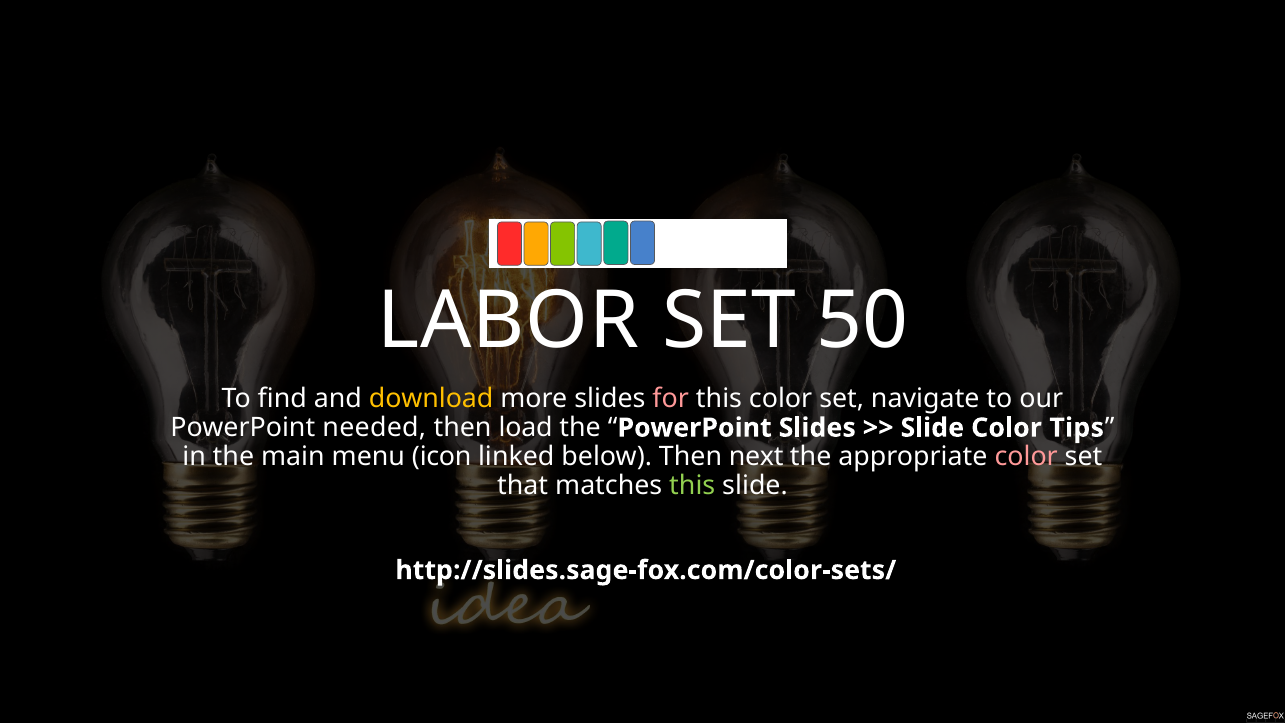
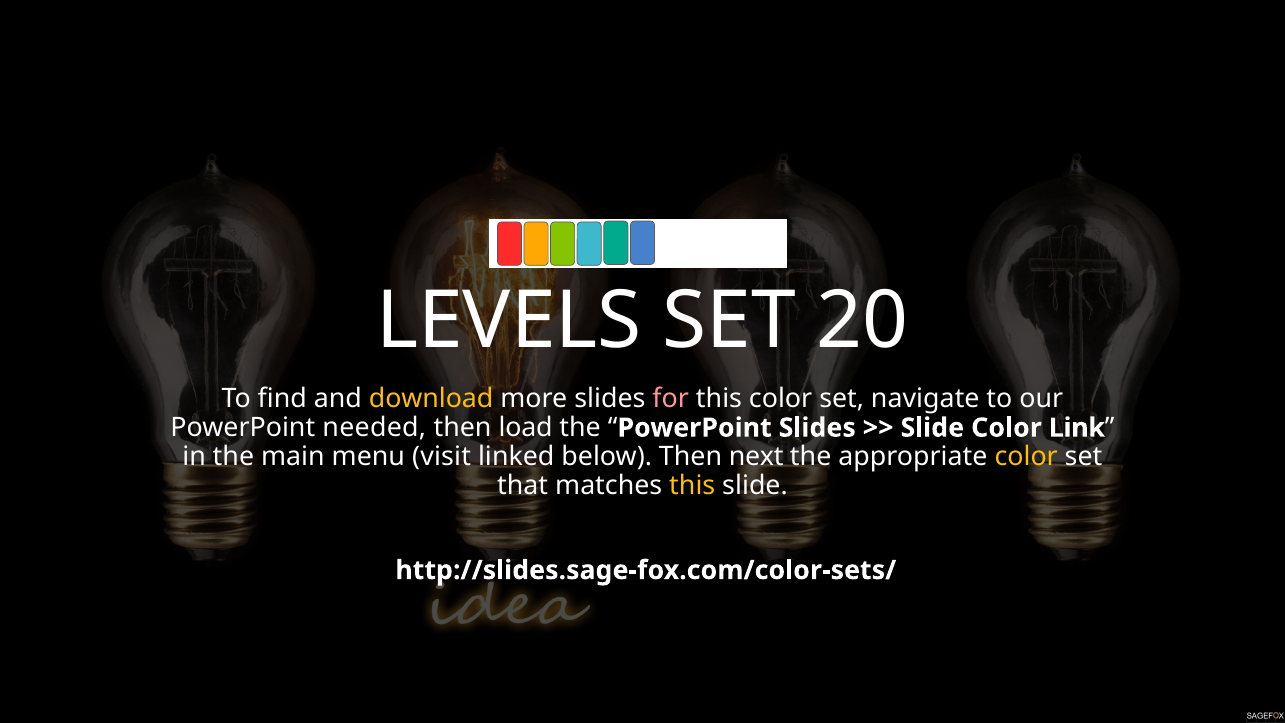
LABOR: LABOR -> LEVELS (509, 321)
50: 50 -> 20 (863, 321)
Tips: Tips -> Link (1077, 428)
icon: icon -> visit (442, 457)
color colour: pink -> yellow (1026, 457)
this colour: light green -> yellow (692, 486)
